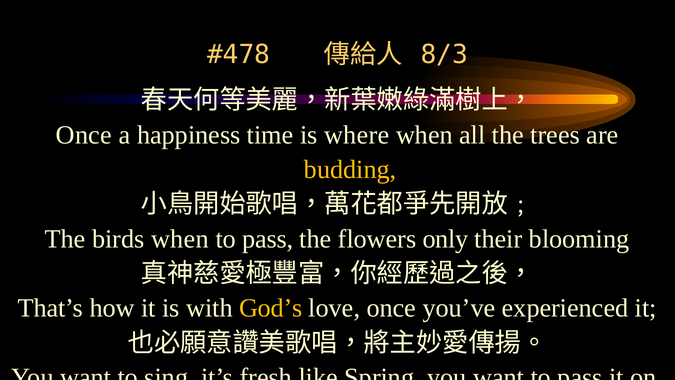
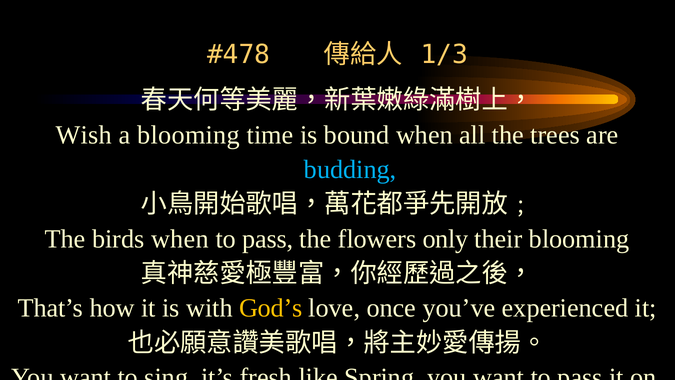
8/3: 8/3 -> 1/3 (444, 54)
Once: Once -> Wish (84, 135)
a happiness: happiness -> blooming (189, 135)
where: where -> bound (357, 135)
budding colour: yellow -> light blue (350, 169)
